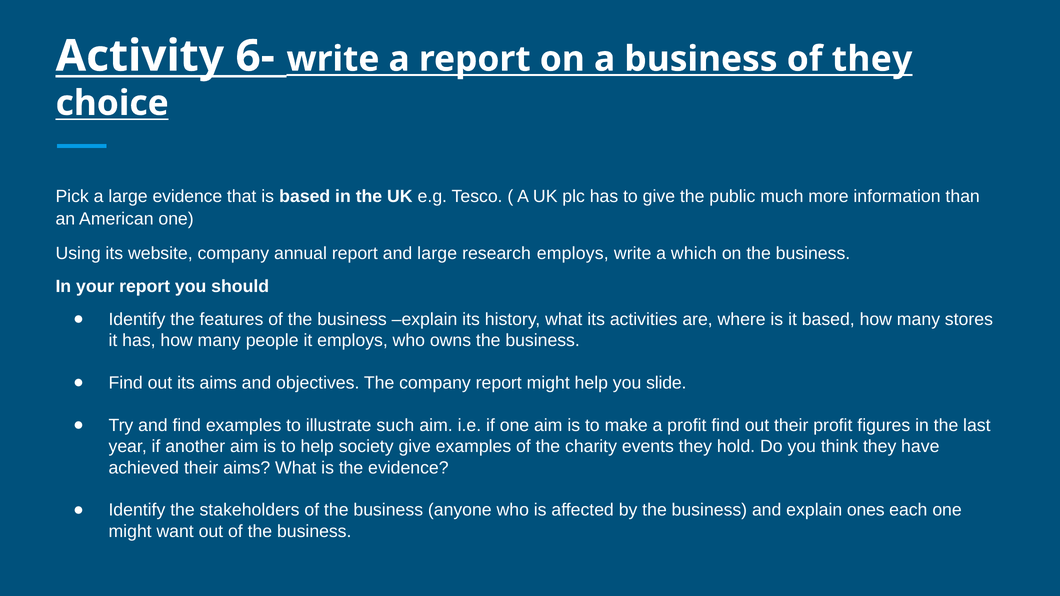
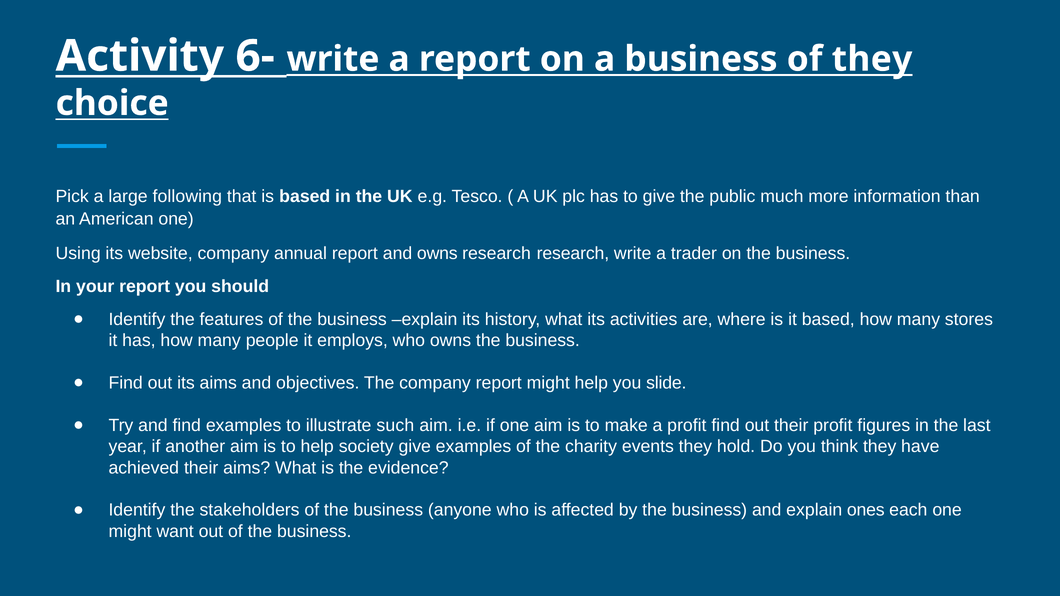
large evidence: evidence -> following (187, 197)
and large: large -> owns (437, 254)
research employs: employs -> research (573, 254)
which: which -> trader (694, 254)
